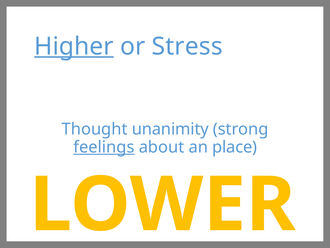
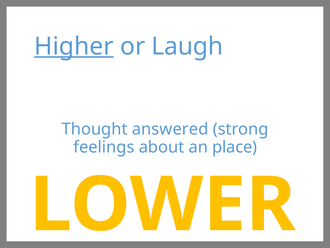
Stress: Stress -> Laugh (187, 46)
unanimity: unanimity -> answered (170, 129)
feelings underline: present -> none (104, 147)
